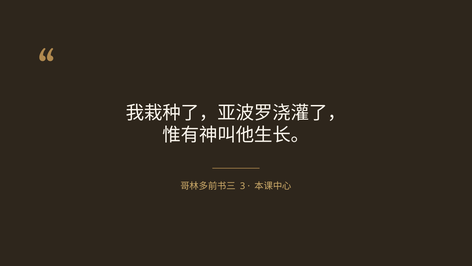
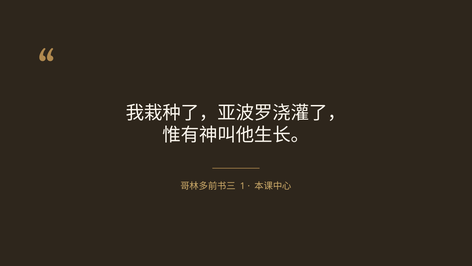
3: 3 -> 1 (243, 186)
